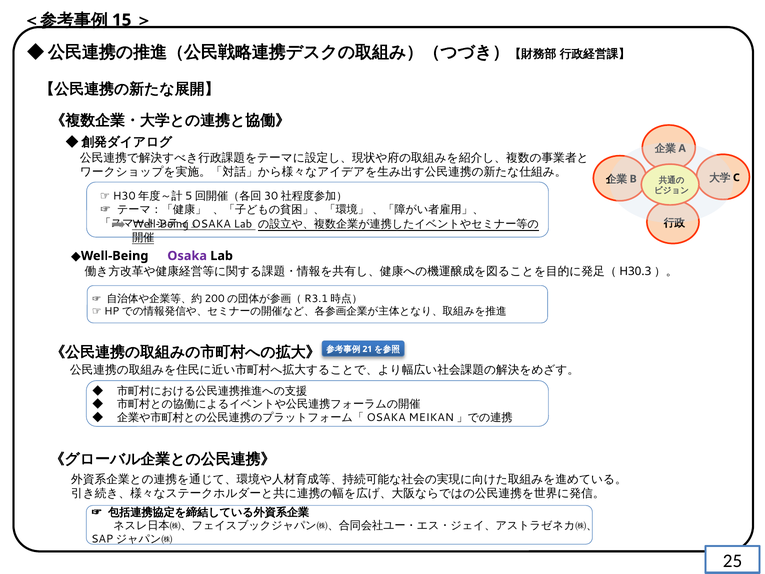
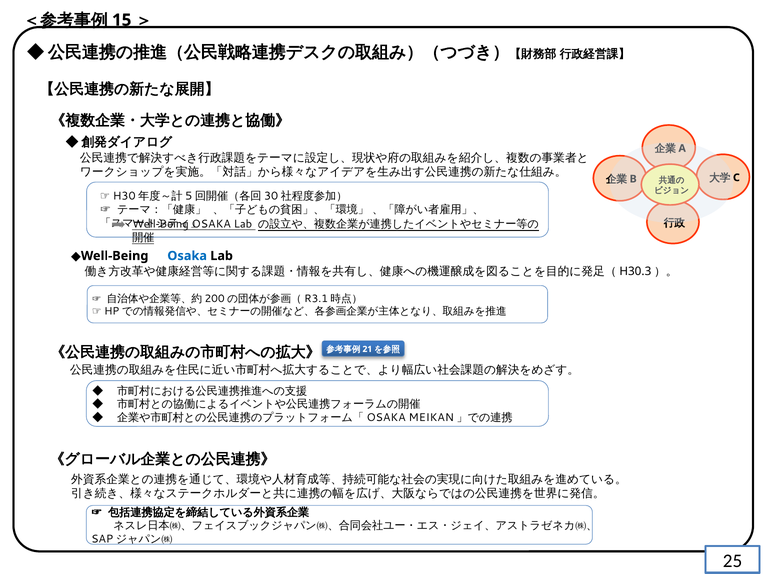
Osaka colour: purple -> blue (187, 256)
